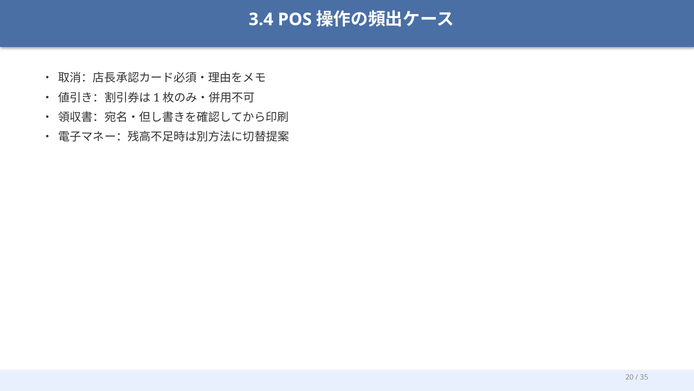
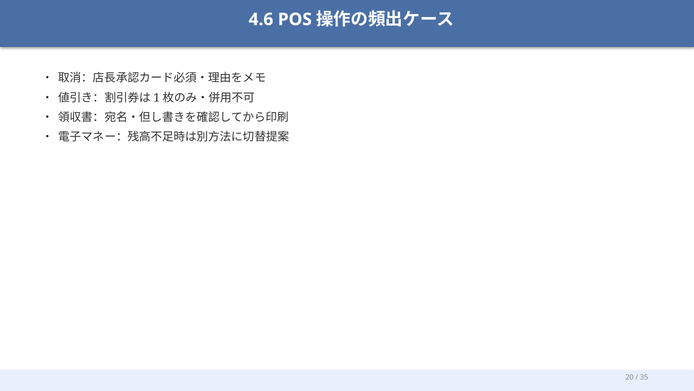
3.4: 3.4 -> 4.6 (261, 19)
